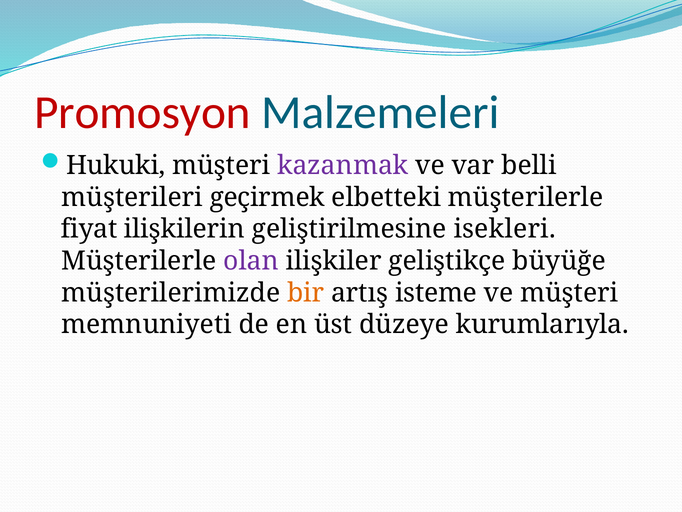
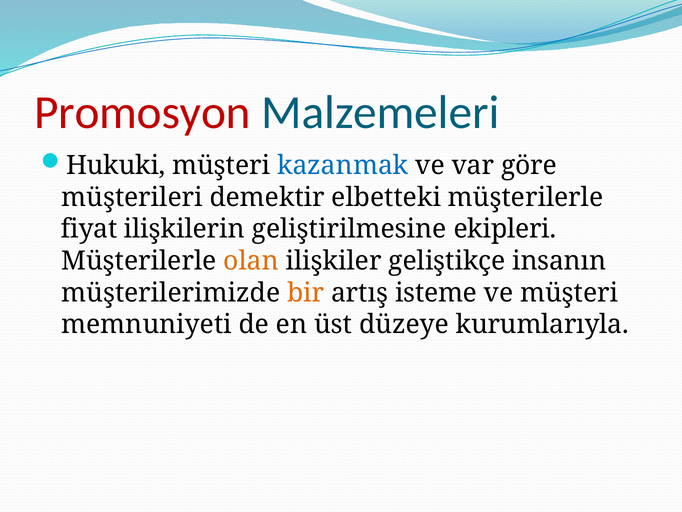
kazanmak colour: purple -> blue (343, 165)
belli: belli -> göre (529, 165)
geçirmek: geçirmek -> demektir (267, 197)
isekleri: isekleri -> ekipleri (505, 229)
olan colour: purple -> orange (251, 261)
büyüğe: büyüğe -> insanın (559, 261)
